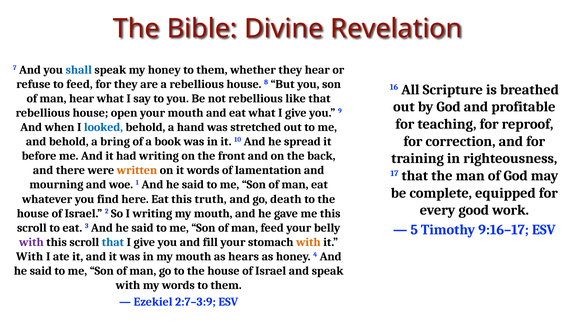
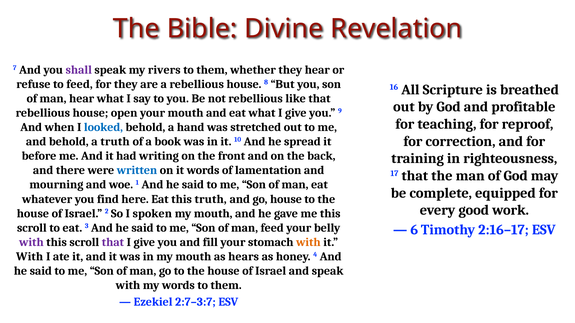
shall colour: blue -> purple (79, 70)
my honey: honey -> rivers (164, 70)
a bring: bring -> truth (115, 142)
written colour: orange -> blue (137, 171)
go death: death -> house (286, 199)
I writing: writing -> spoken (152, 214)
5: 5 -> 6 (414, 230)
9:16–17: 9:16–17 -> 2:16–17 (504, 230)
that colour: blue -> purple (113, 242)
2:7–3:9: 2:7–3:9 -> 2:7–3:7 (195, 302)
